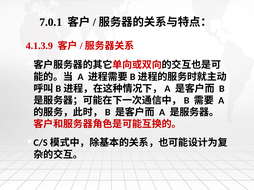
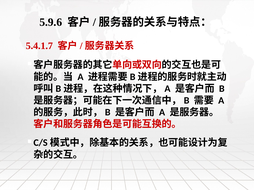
7.0.1: 7.0.1 -> 5.9.6 (51, 22)
4.1.3.9: 4.1.3.9 -> 5.4.1.7 (39, 46)
